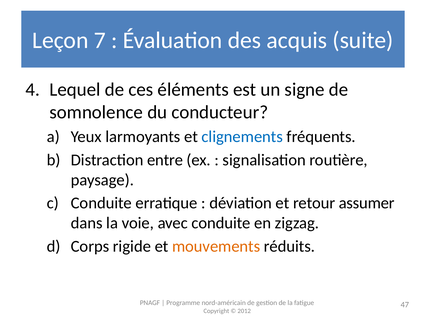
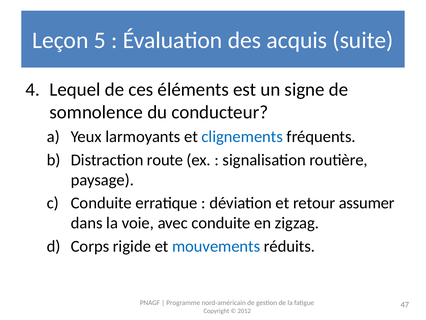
7: 7 -> 5 (100, 40)
entre: entre -> route (165, 160)
mouvements colour: orange -> blue (216, 246)
